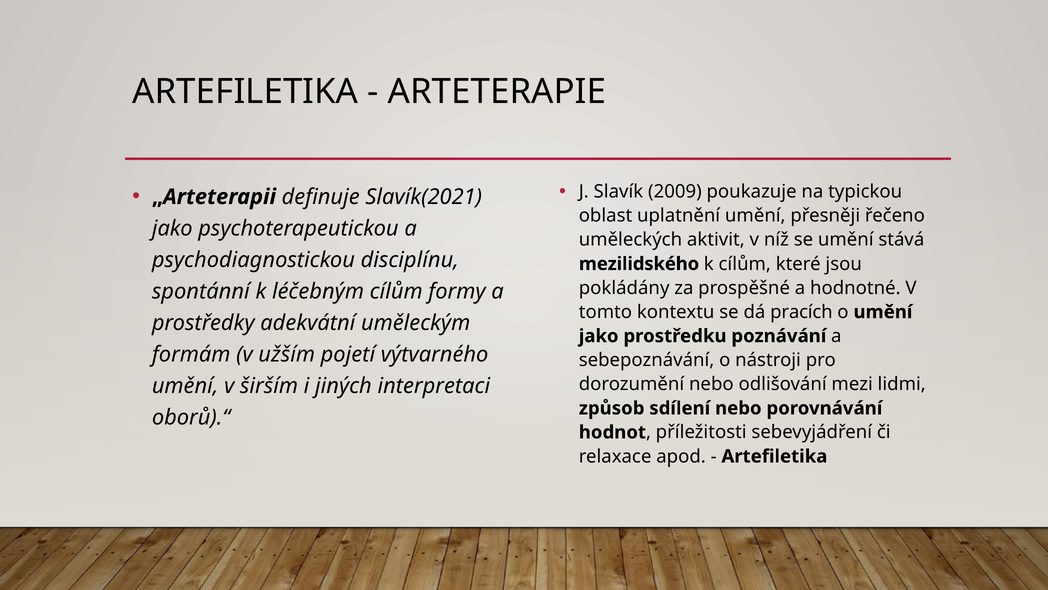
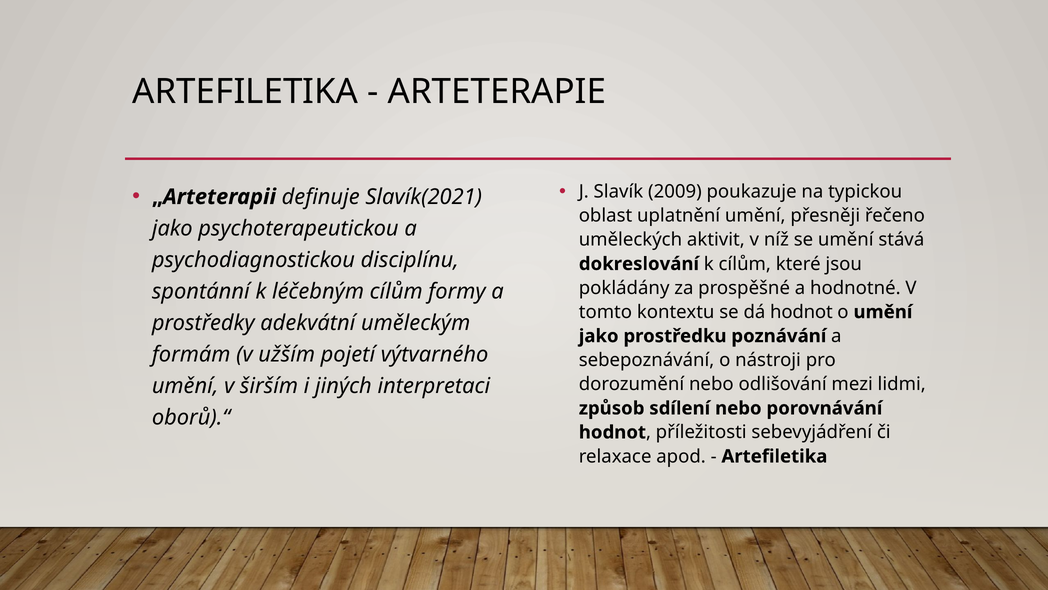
mezilidského: mezilidského -> dokreslování (639, 264)
dá pracích: pracích -> hodnot (801, 312)
